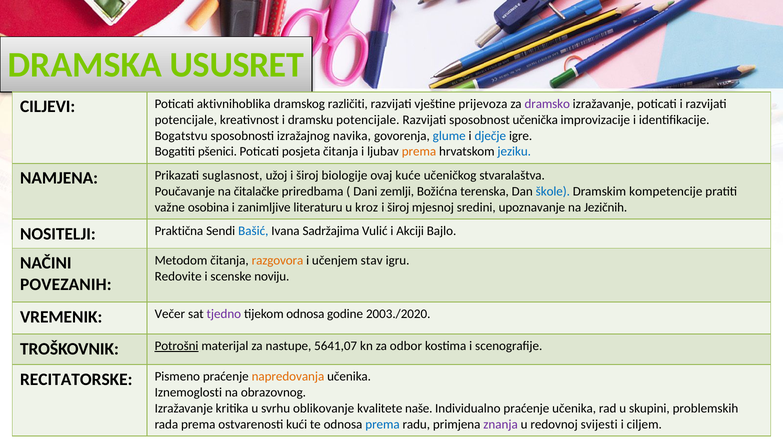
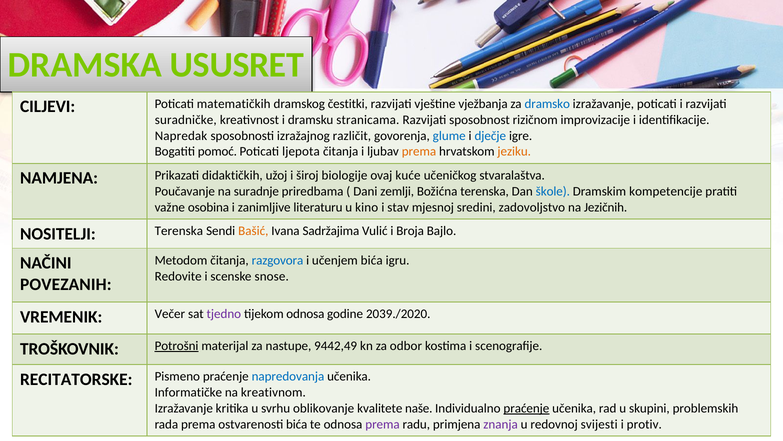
aktivnihoblika: aktivnihoblika -> matematičkih (234, 104)
različiti: različiti -> čestitki (348, 104)
prijevoza: prijevoza -> vježbanja (483, 104)
dramsko colour: purple -> blue (547, 104)
potencijale: potencijale -> suradničke (186, 120)
dramsku potencijale: potencijale -> stranicama (368, 120)
učenička: učenička -> rizičnom (535, 120)
Bogatstvu: Bogatstvu -> Napredak (181, 136)
navika: navika -> različit (352, 136)
pšenici: pšenici -> pomoć (217, 151)
posjeta: posjeta -> ljepota (301, 151)
jeziku colour: blue -> orange (514, 151)
suglasnost: suglasnost -> didaktičkih (232, 175)
čitalačke: čitalačke -> suradnje (256, 191)
kroz: kroz -> kino (367, 207)
široj: široj -> stav (398, 207)
upoznavanje: upoznavanje -> zadovoljstvo (532, 207)
NOSITELJI Praktična: Praktična -> Terenska (179, 231)
Bašić colour: blue -> orange (253, 231)
Akciji: Akciji -> Broja (410, 231)
razgovora colour: orange -> blue (277, 260)
učenjem stav: stav -> bića (372, 260)
noviju: noviju -> snose (272, 276)
2003./2020: 2003./2020 -> 2039./2020 (398, 314)
5641,07: 5641,07 -> 9442,49 (336, 346)
napredovanja colour: orange -> blue (288, 376)
Iznemoglosti: Iznemoglosti -> Informatičke (188, 392)
obrazovnog: obrazovnog -> kreativnom (273, 392)
praćenje underline: none -> present (526, 408)
ostvarenosti kući: kući -> bića (297, 424)
prema colour: blue -> purple (382, 424)
ciljem: ciljem -> protiv (644, 424)
